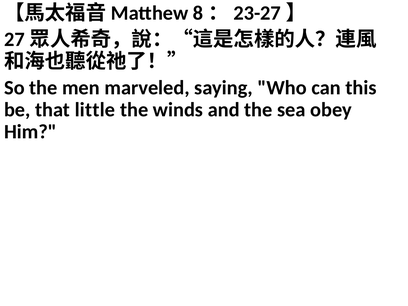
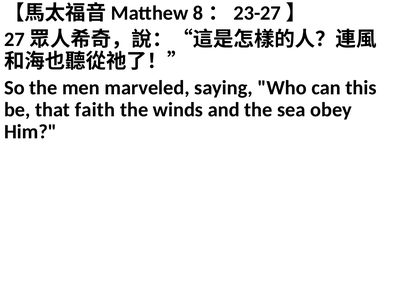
little: little -> faith (95, 110)
